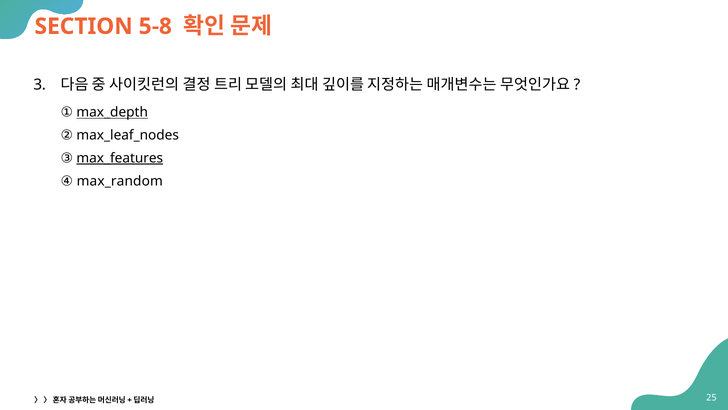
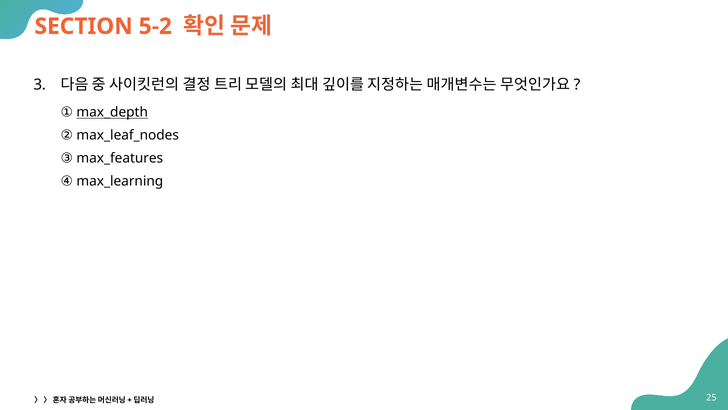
5-8: 5-8 -> 5-2 (155, 26)
max_features underline: present -> none (120, 158)
max_random: max_random -> max_learning (120, 181)
